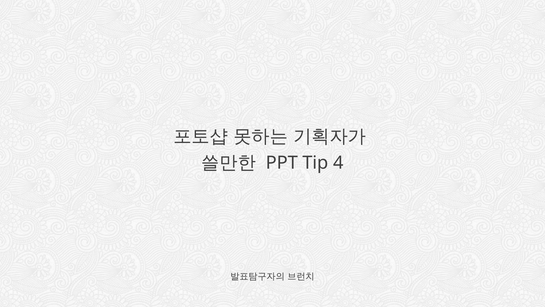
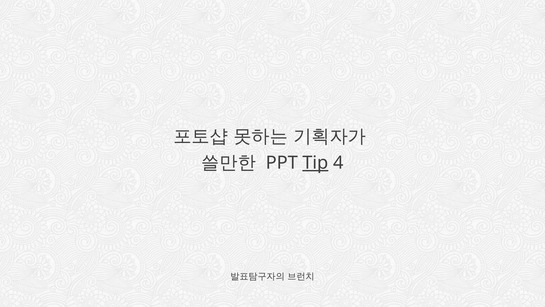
Tip underline: none -> present (315, 163)
